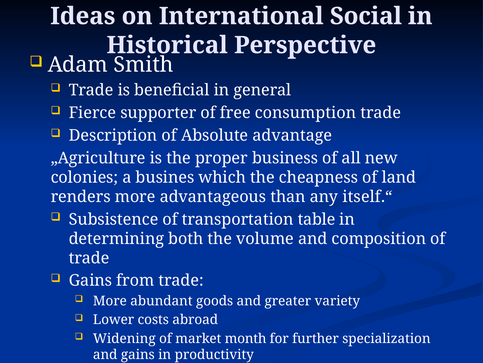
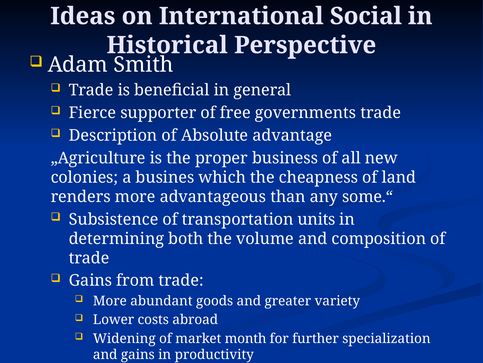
consumption: consumption -> governments (306, 113)
itself.“: itself.“ -> some.“ (368, 196)
table: table -> units (316, 219)
